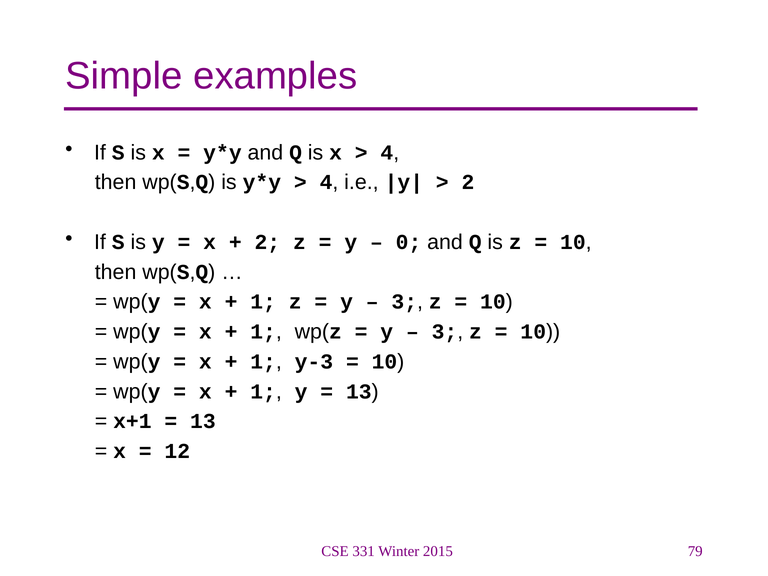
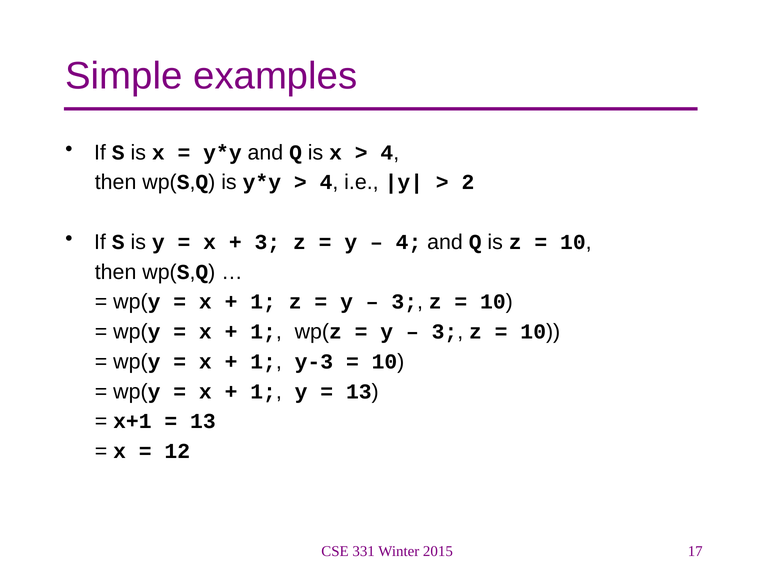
2: 2 -> 3 (267, 242)
0: 0 -> 4 (409, 242)
79: 79 -> 17 (695, 551)
